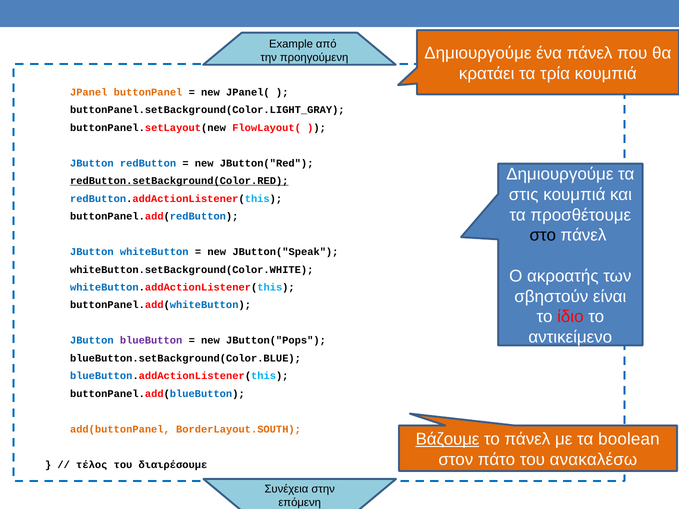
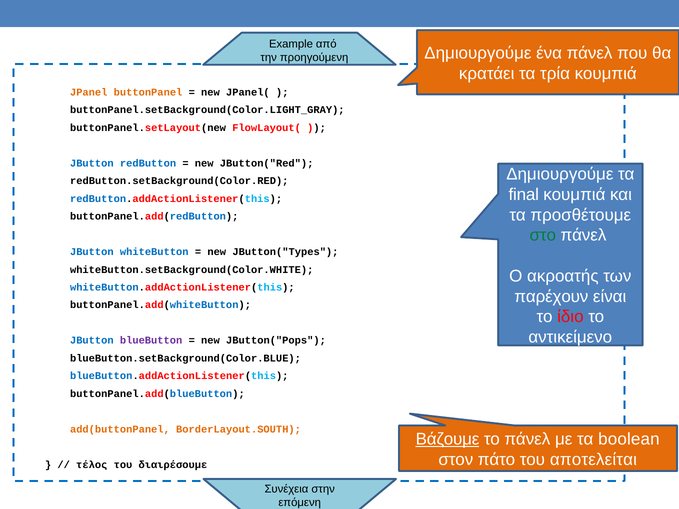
redButton.setBackground(Color.RED underline: present -> none (179, 181)
στις: στις -> final (524, 195)
στο colour: black -> green (543, 235)
JButton("Speak: JButton("Speak -> JButton("Types (285, 252)
σβηστούν: σβηστούν -> παρέχουν (551, 297)
ανακαλέσω: ανακαλέσω -> αποτελείται (593, 460)
